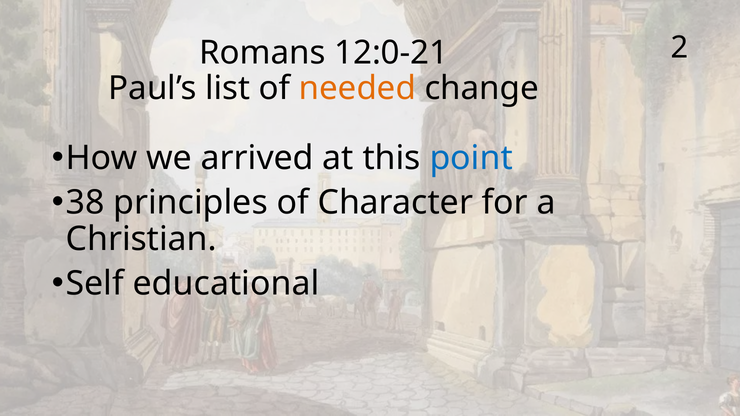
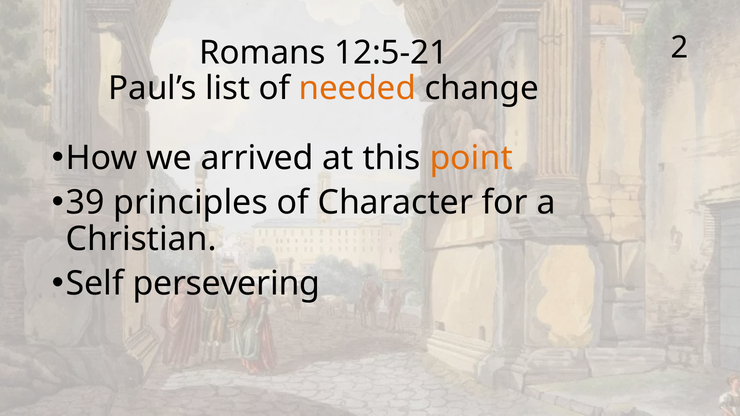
12:0-21: 12:0-21 -> 12:5-21 (391, 53)
point colour: blue -> orange (471, 158)
38: 38 -> 39 (85, 203)
educational: educational -> persevering (226, 284)
